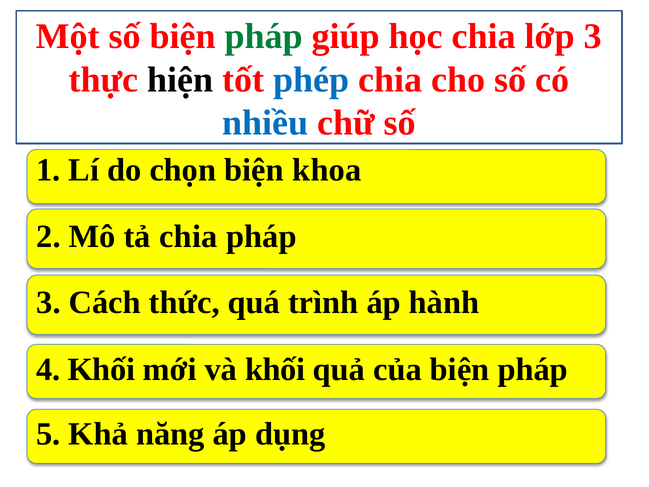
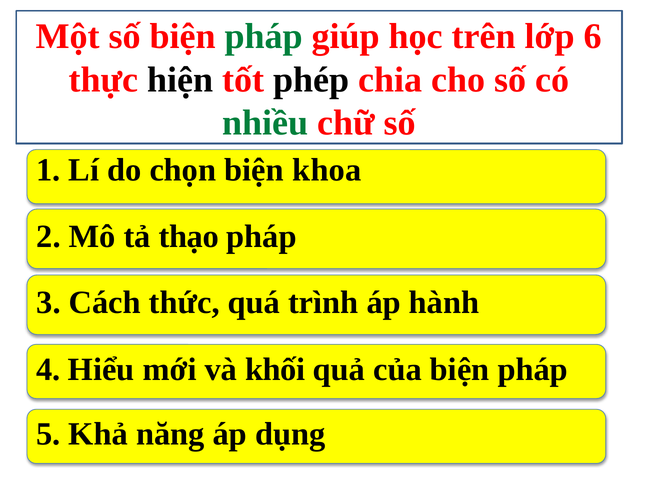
học chia: chia -> trên (484, 36)
lớp 3: 3 -> 6 (593, 36)
phép colour: blue -> black (311, 80)
nhiều colour: blue -> green (265, 123)
tả chia: chia -> thạo (189, 237)
4 Khối: Khối -> Hiểu (101, 369)
